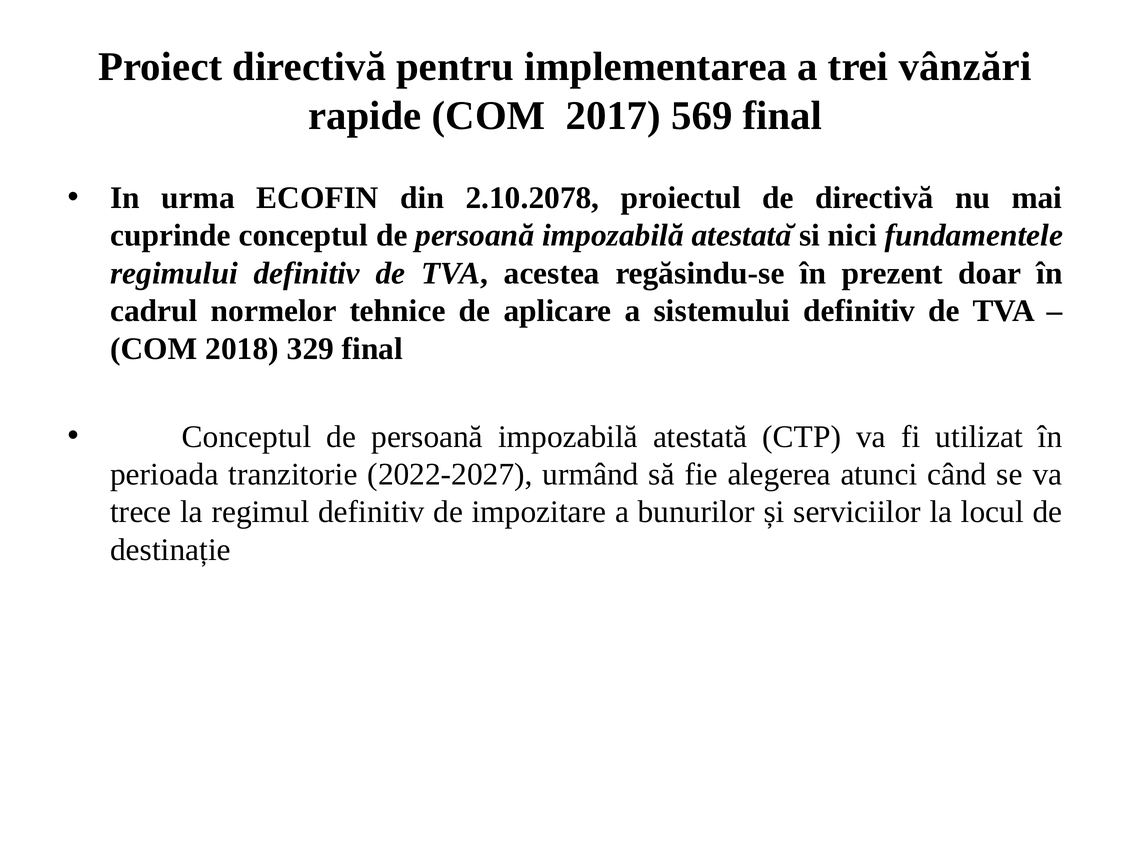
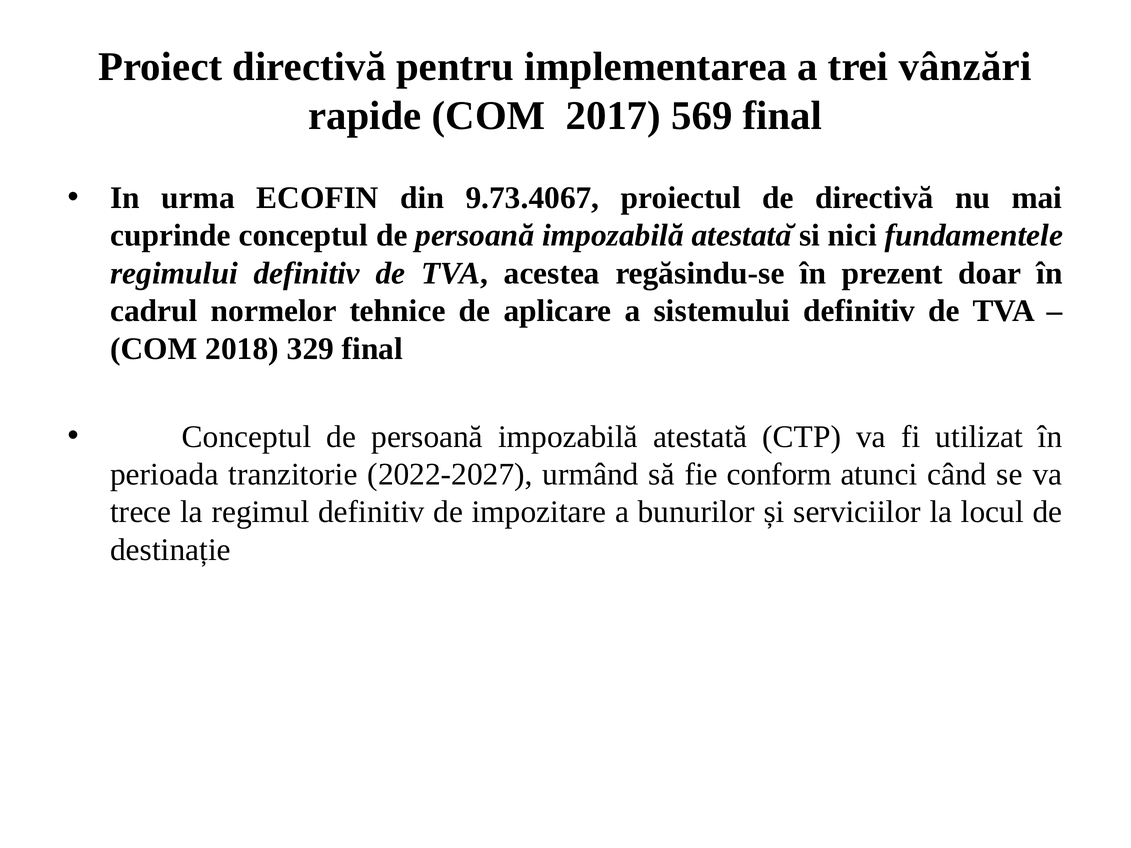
2.10.2078: 2.10.2078 -> 9.73.4067 (532, 198)
alegerea: alegerea -> conform (779, 475)
